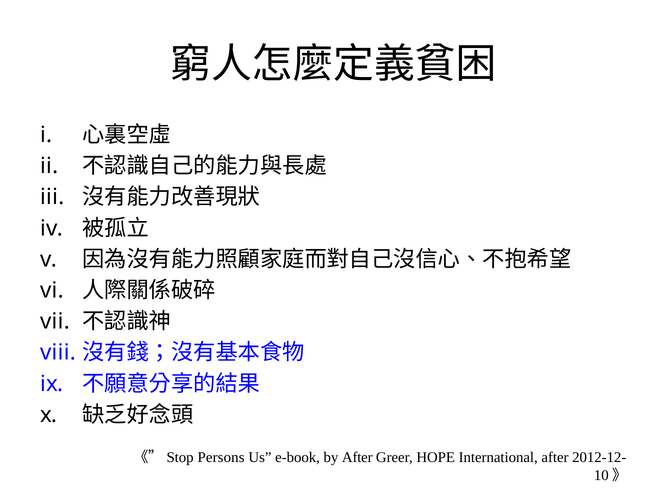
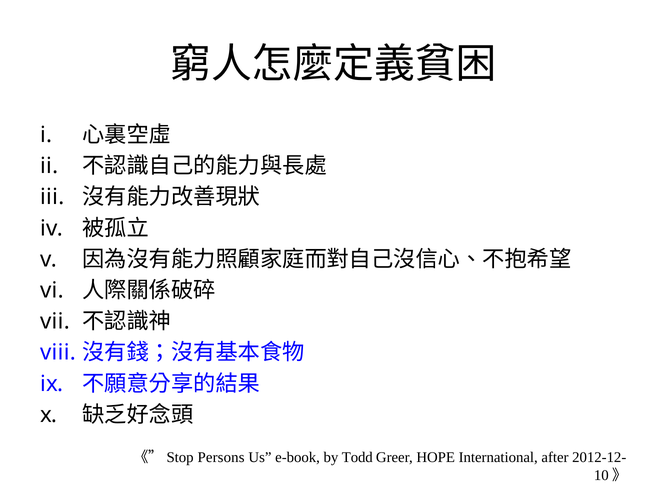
by After: After -> Todd (357, 458)
